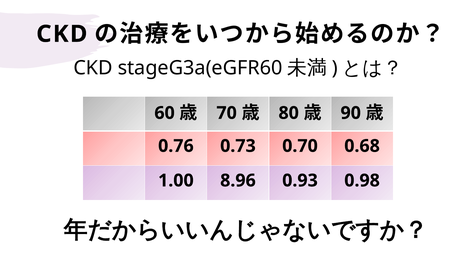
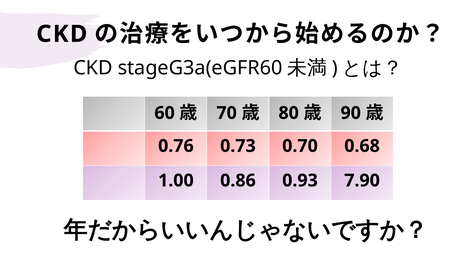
8.96: 8.96 -> 0.86 (238, 180)
0.98: 0.98 -> 7.90 (362, 180)
